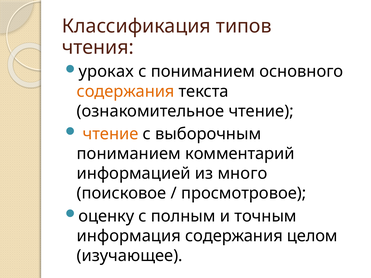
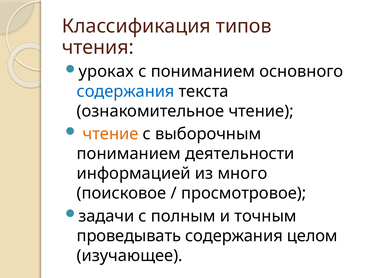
содержания colour: orange -> blue (126, 91)
комментарий: комментарий -> деятельности (240, 154)
оценку: оценку -> задачи (106, 216)
информация: информация -> проведывать (129, 236)
